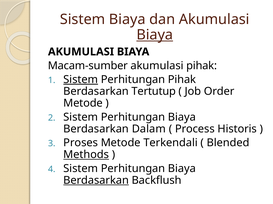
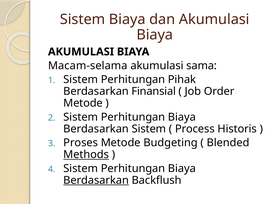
Biaya underline: present -> none (155, 35)
Macam-sumber: Macam-sumber -> Macam-selama (88, 66)
akumulasi pihak: pihak -> sama (202, 66)
Sistem underline: present -> none (81, 80)
Tertutup: Tertutup -> Finansial (154, 92)
Berdasarkan Dalam: Dalam -> Sistem (149, 129)
Terkendali: Terkendali -> Budgeting (171, 143)
